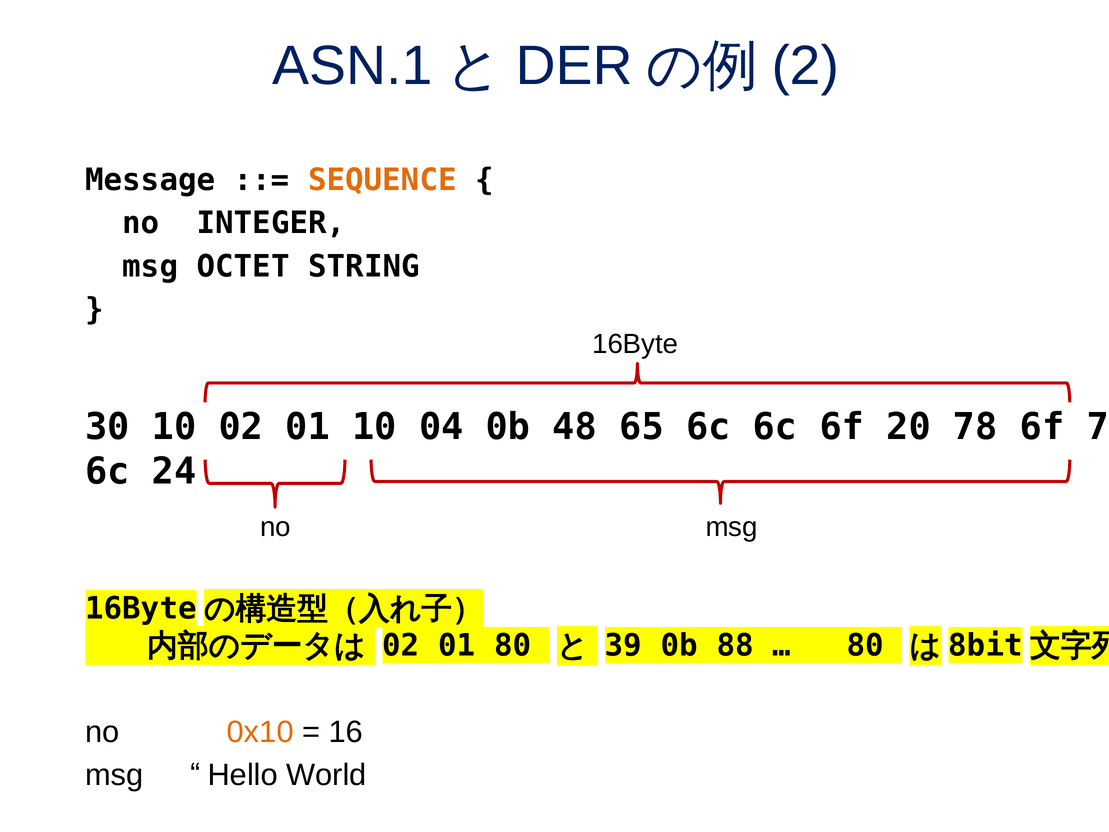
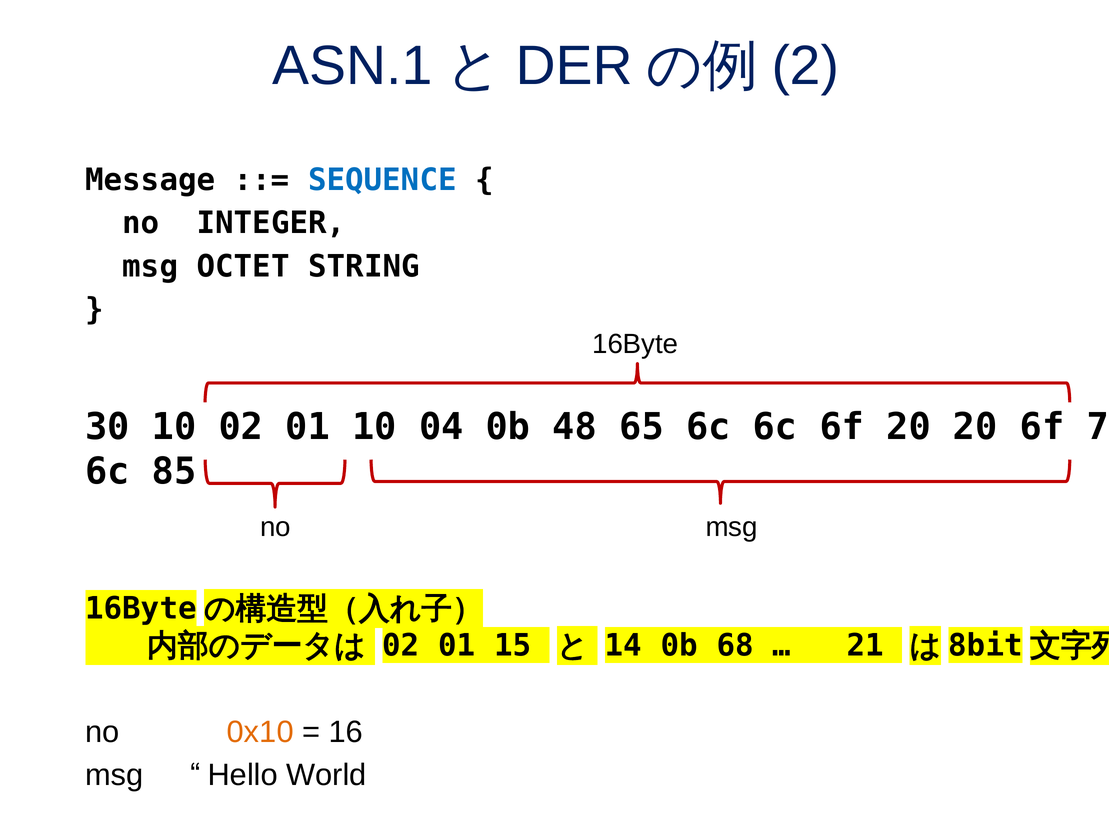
SEQUENCE colour: orange -> blue (382, 180)
20 78: 78 -> 20 (975, 427)
24: 24 -> 85 (174, 471)
01 80: 80 -> 15 (513, 645)
39: 39 -> 14 (624, 645)
88: 88 -> 68 (735, 645)
80: 80 -> 21 (865, 645)
